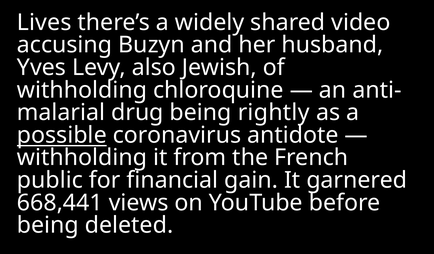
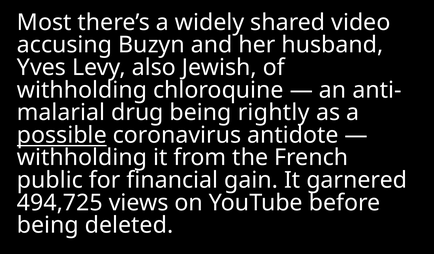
Lives: Lives -> Most (44, 22)
668,441: 668,441 -> 494,725 (60, 203)
